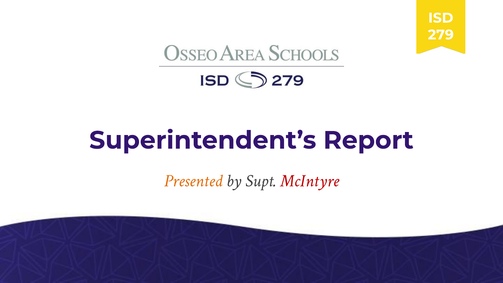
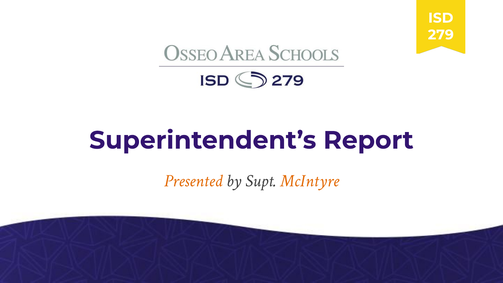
McIntyre colour: red -> orange (310, 181)
